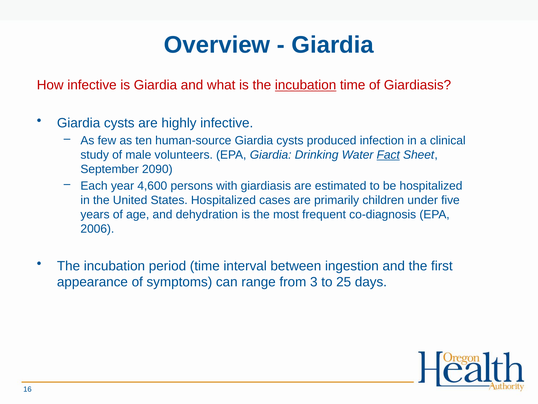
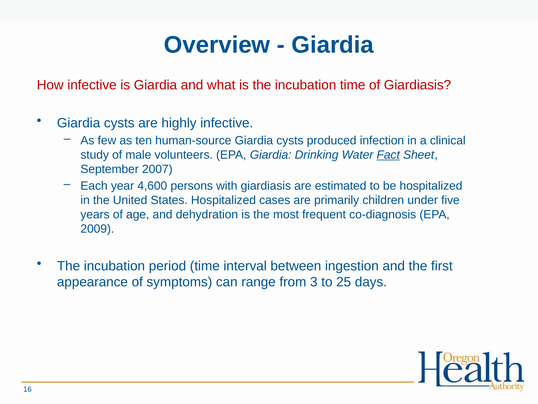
incubation underline: present -> none (306, 85)
2090: 2090 -> 2007 (157, 169)
2006: 2006 -> 2009 (97, 229)
